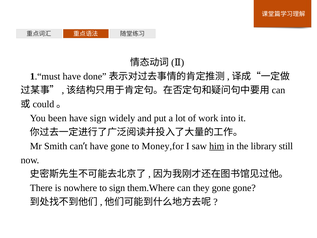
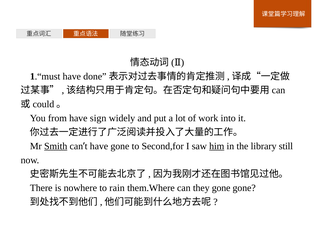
been: been -> from (57, 118)
Smith underline: none -> present (56, 146)
Money,for: Money,for -> Second,for (163, 146)
to sign: sign -> rain (117, 188)
